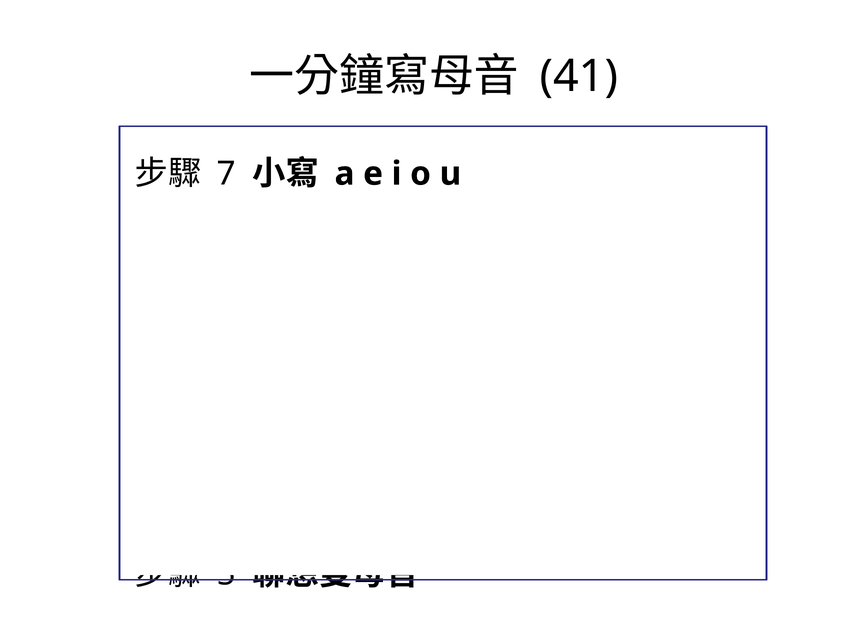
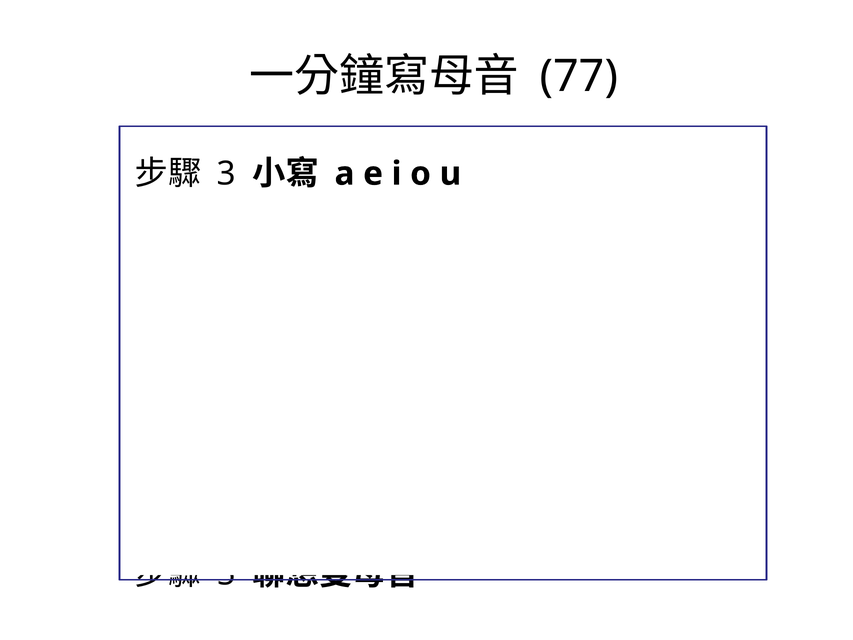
41: 41 -> 77 (579, 76)
7: 7 -> 3 (226, 174)
